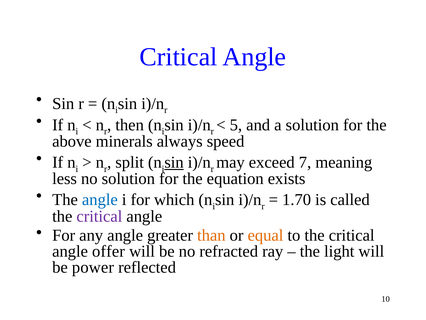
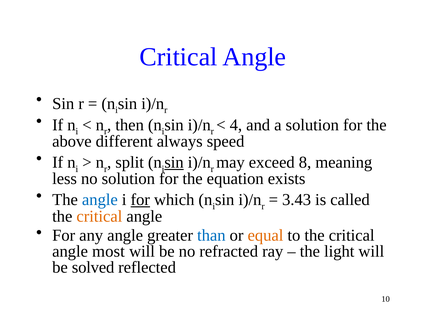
5: 5 -> 4 (236, 125)
minerals: minerals -> different (124, 141)
7: 7 -> 8 (305, 162)
for underline: none -> present (140, 200)
1.70: 1.70 -> 3.43 (297, 200)
critical colour: purple -> orange (99, 216)
than colour: orange -> blue (211, 235)
offer: offer -> most (108, 251)
power: power -> solved (93, 267)
